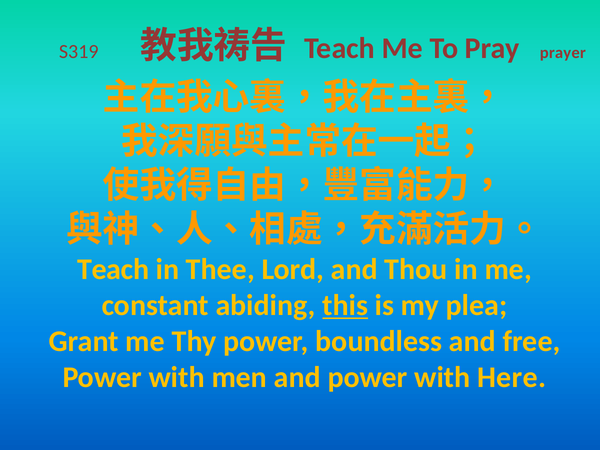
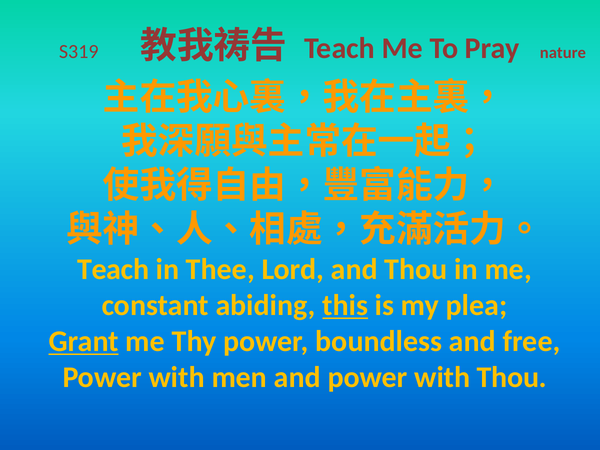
prayer: prayer -> nature (563, 53)
Grant underline: none -> present (84, 341)
with Here: Here -> Thou (512, 377)
